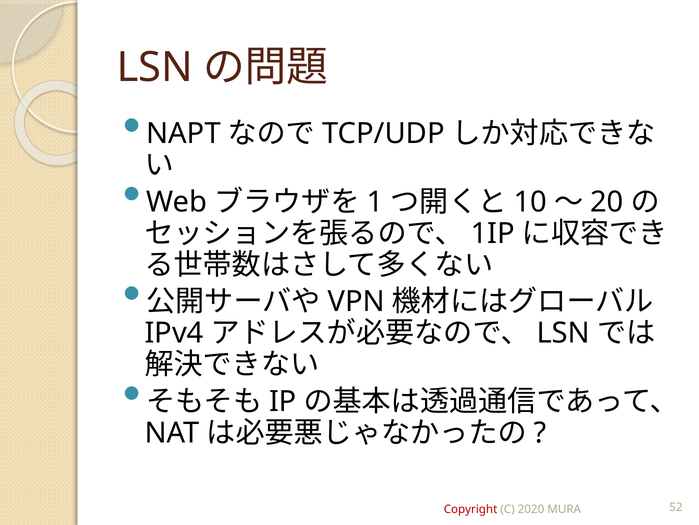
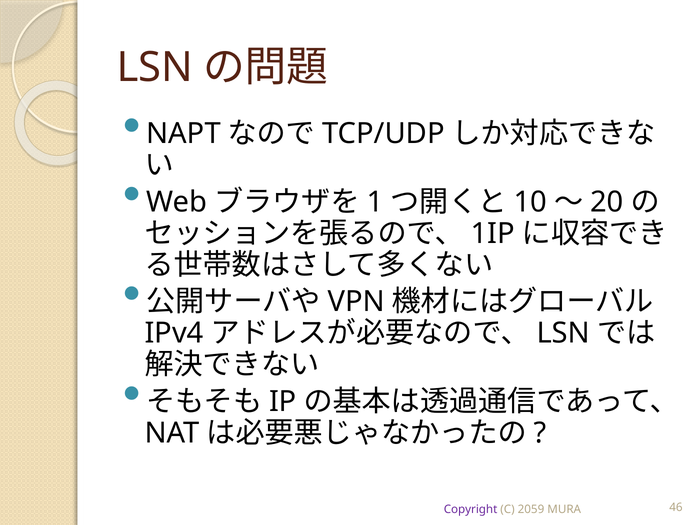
Copyright colour: red -> purple (471, 509)
2020: 2020 -> 2059 (531, 509)
52: 52 -> 46 (676, 507)
